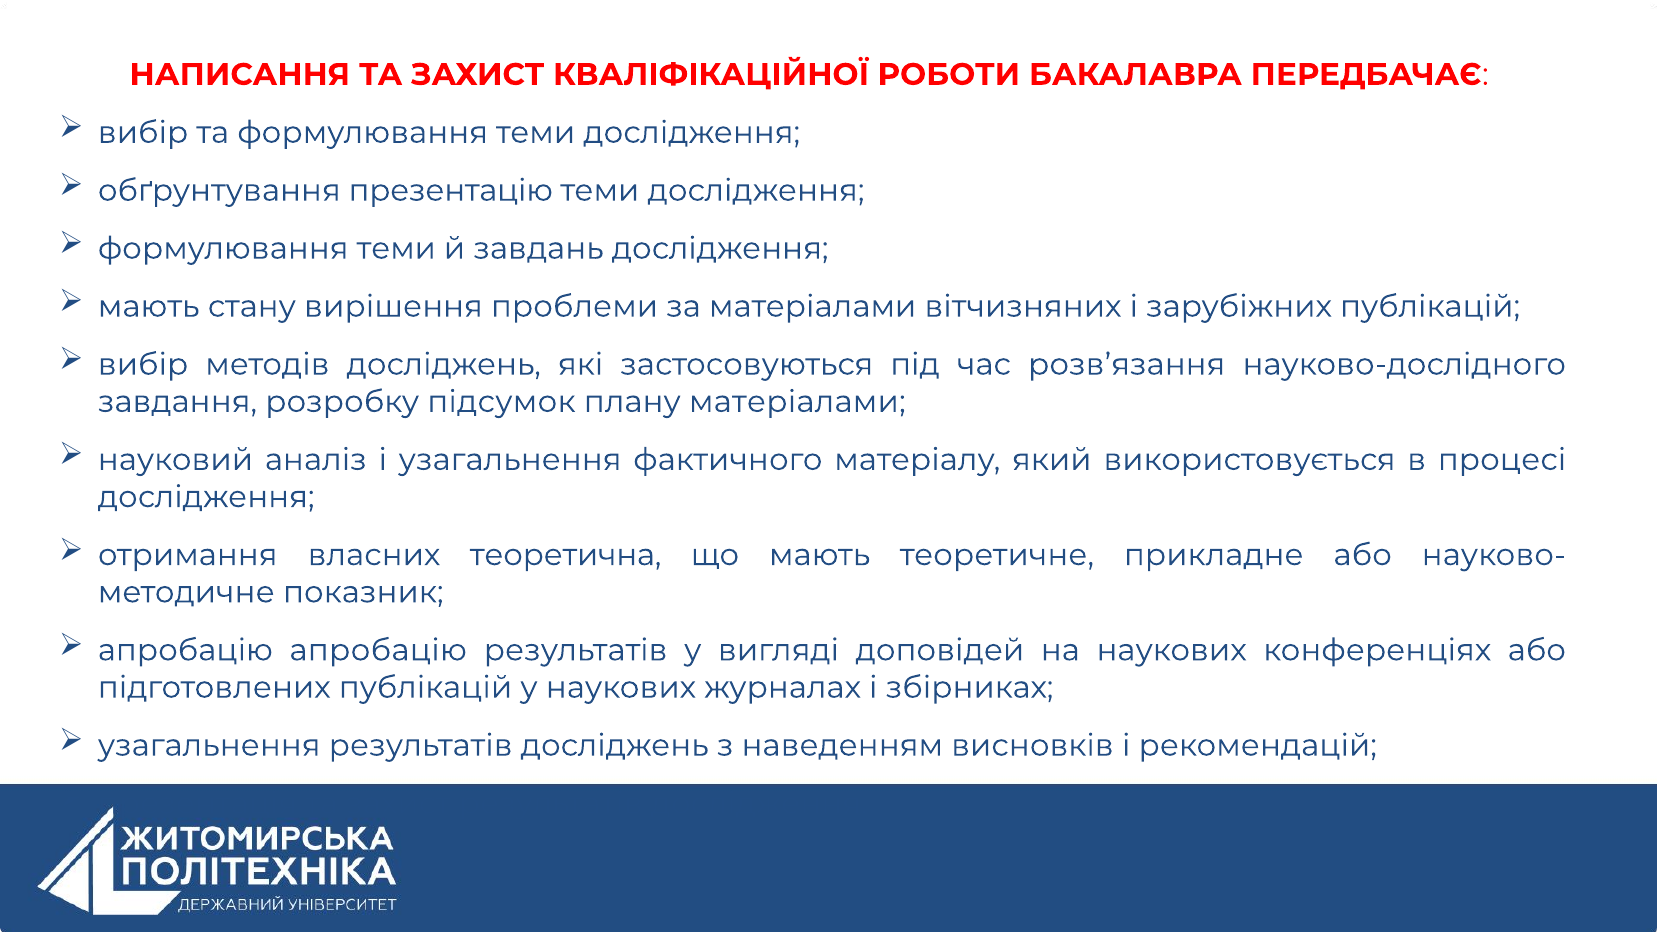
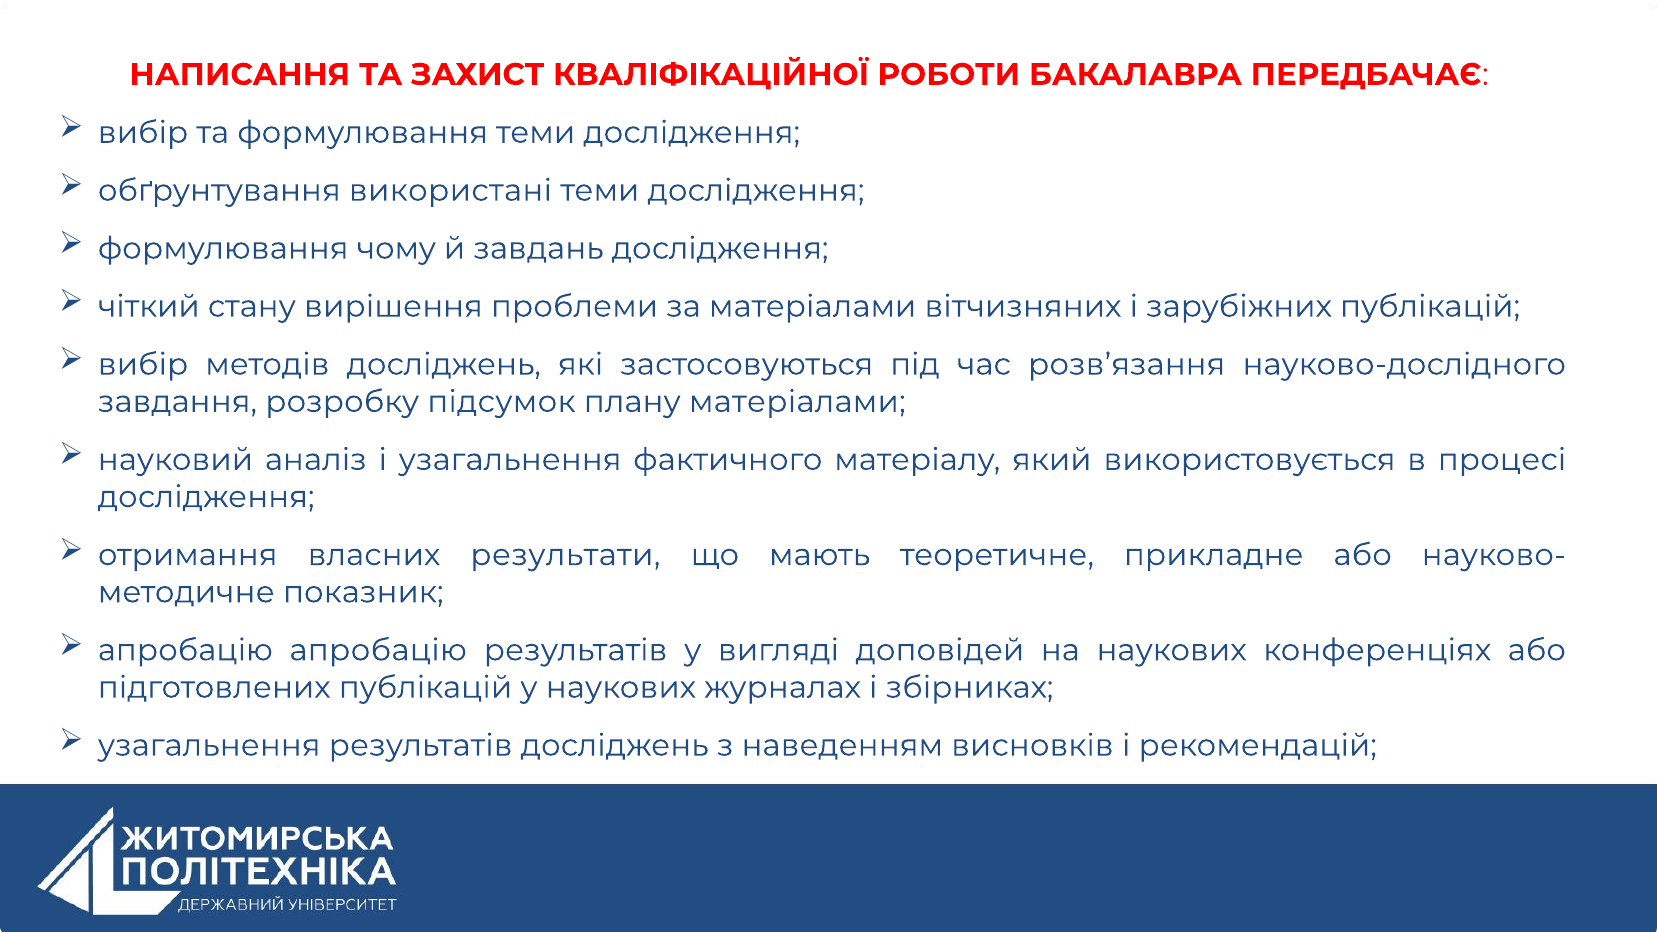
презентацію: презентацію -> використані (450, 190)
теми: теми -> чому (396, 248)
мають: мають -> чіткий (149, 306)
теоретична: теоретична -> результати (565, 555)
